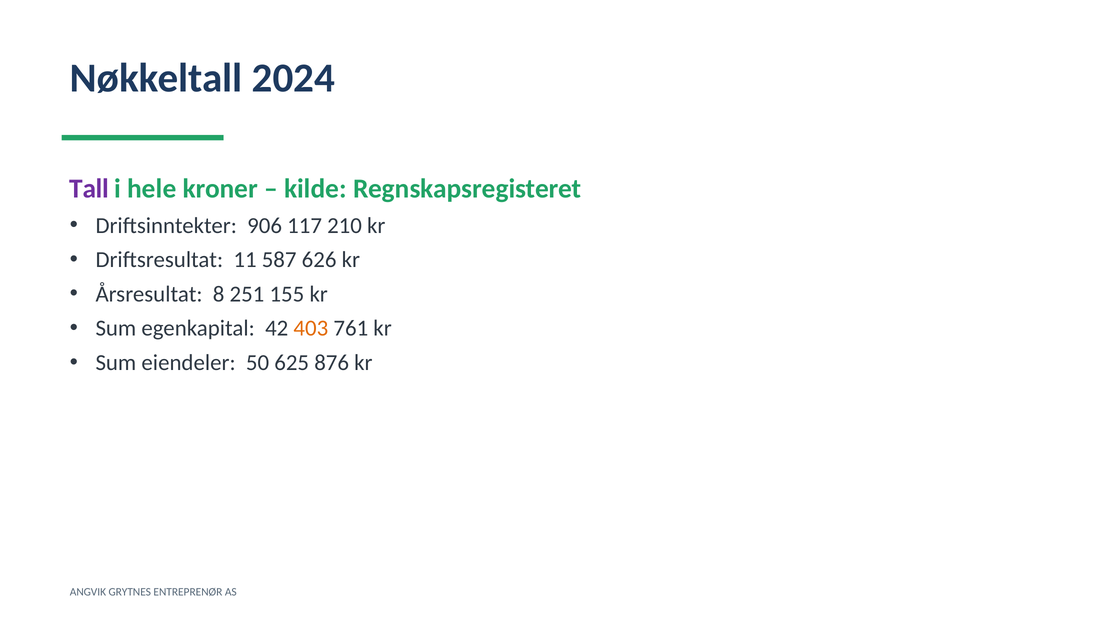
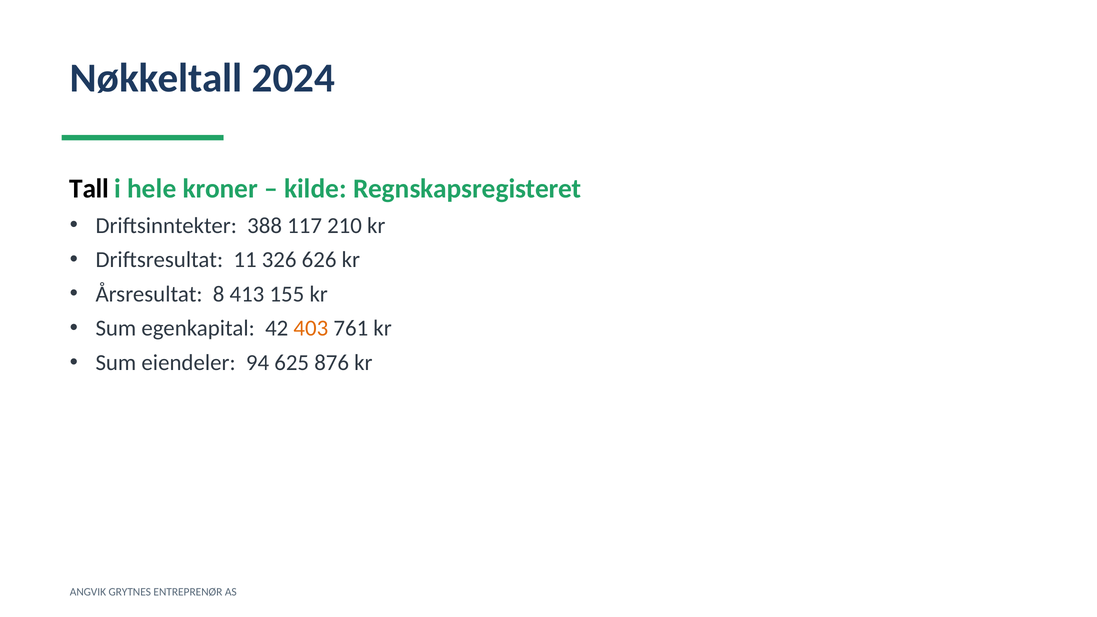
Tall colour: purple -> black (89, 189)
906: 906 -> 388 (265, 226)
587: 587 -> 326 (279, 260)
251: 251 -> 413 (247, 294)
50: 50 -> 94 (258, 363)
